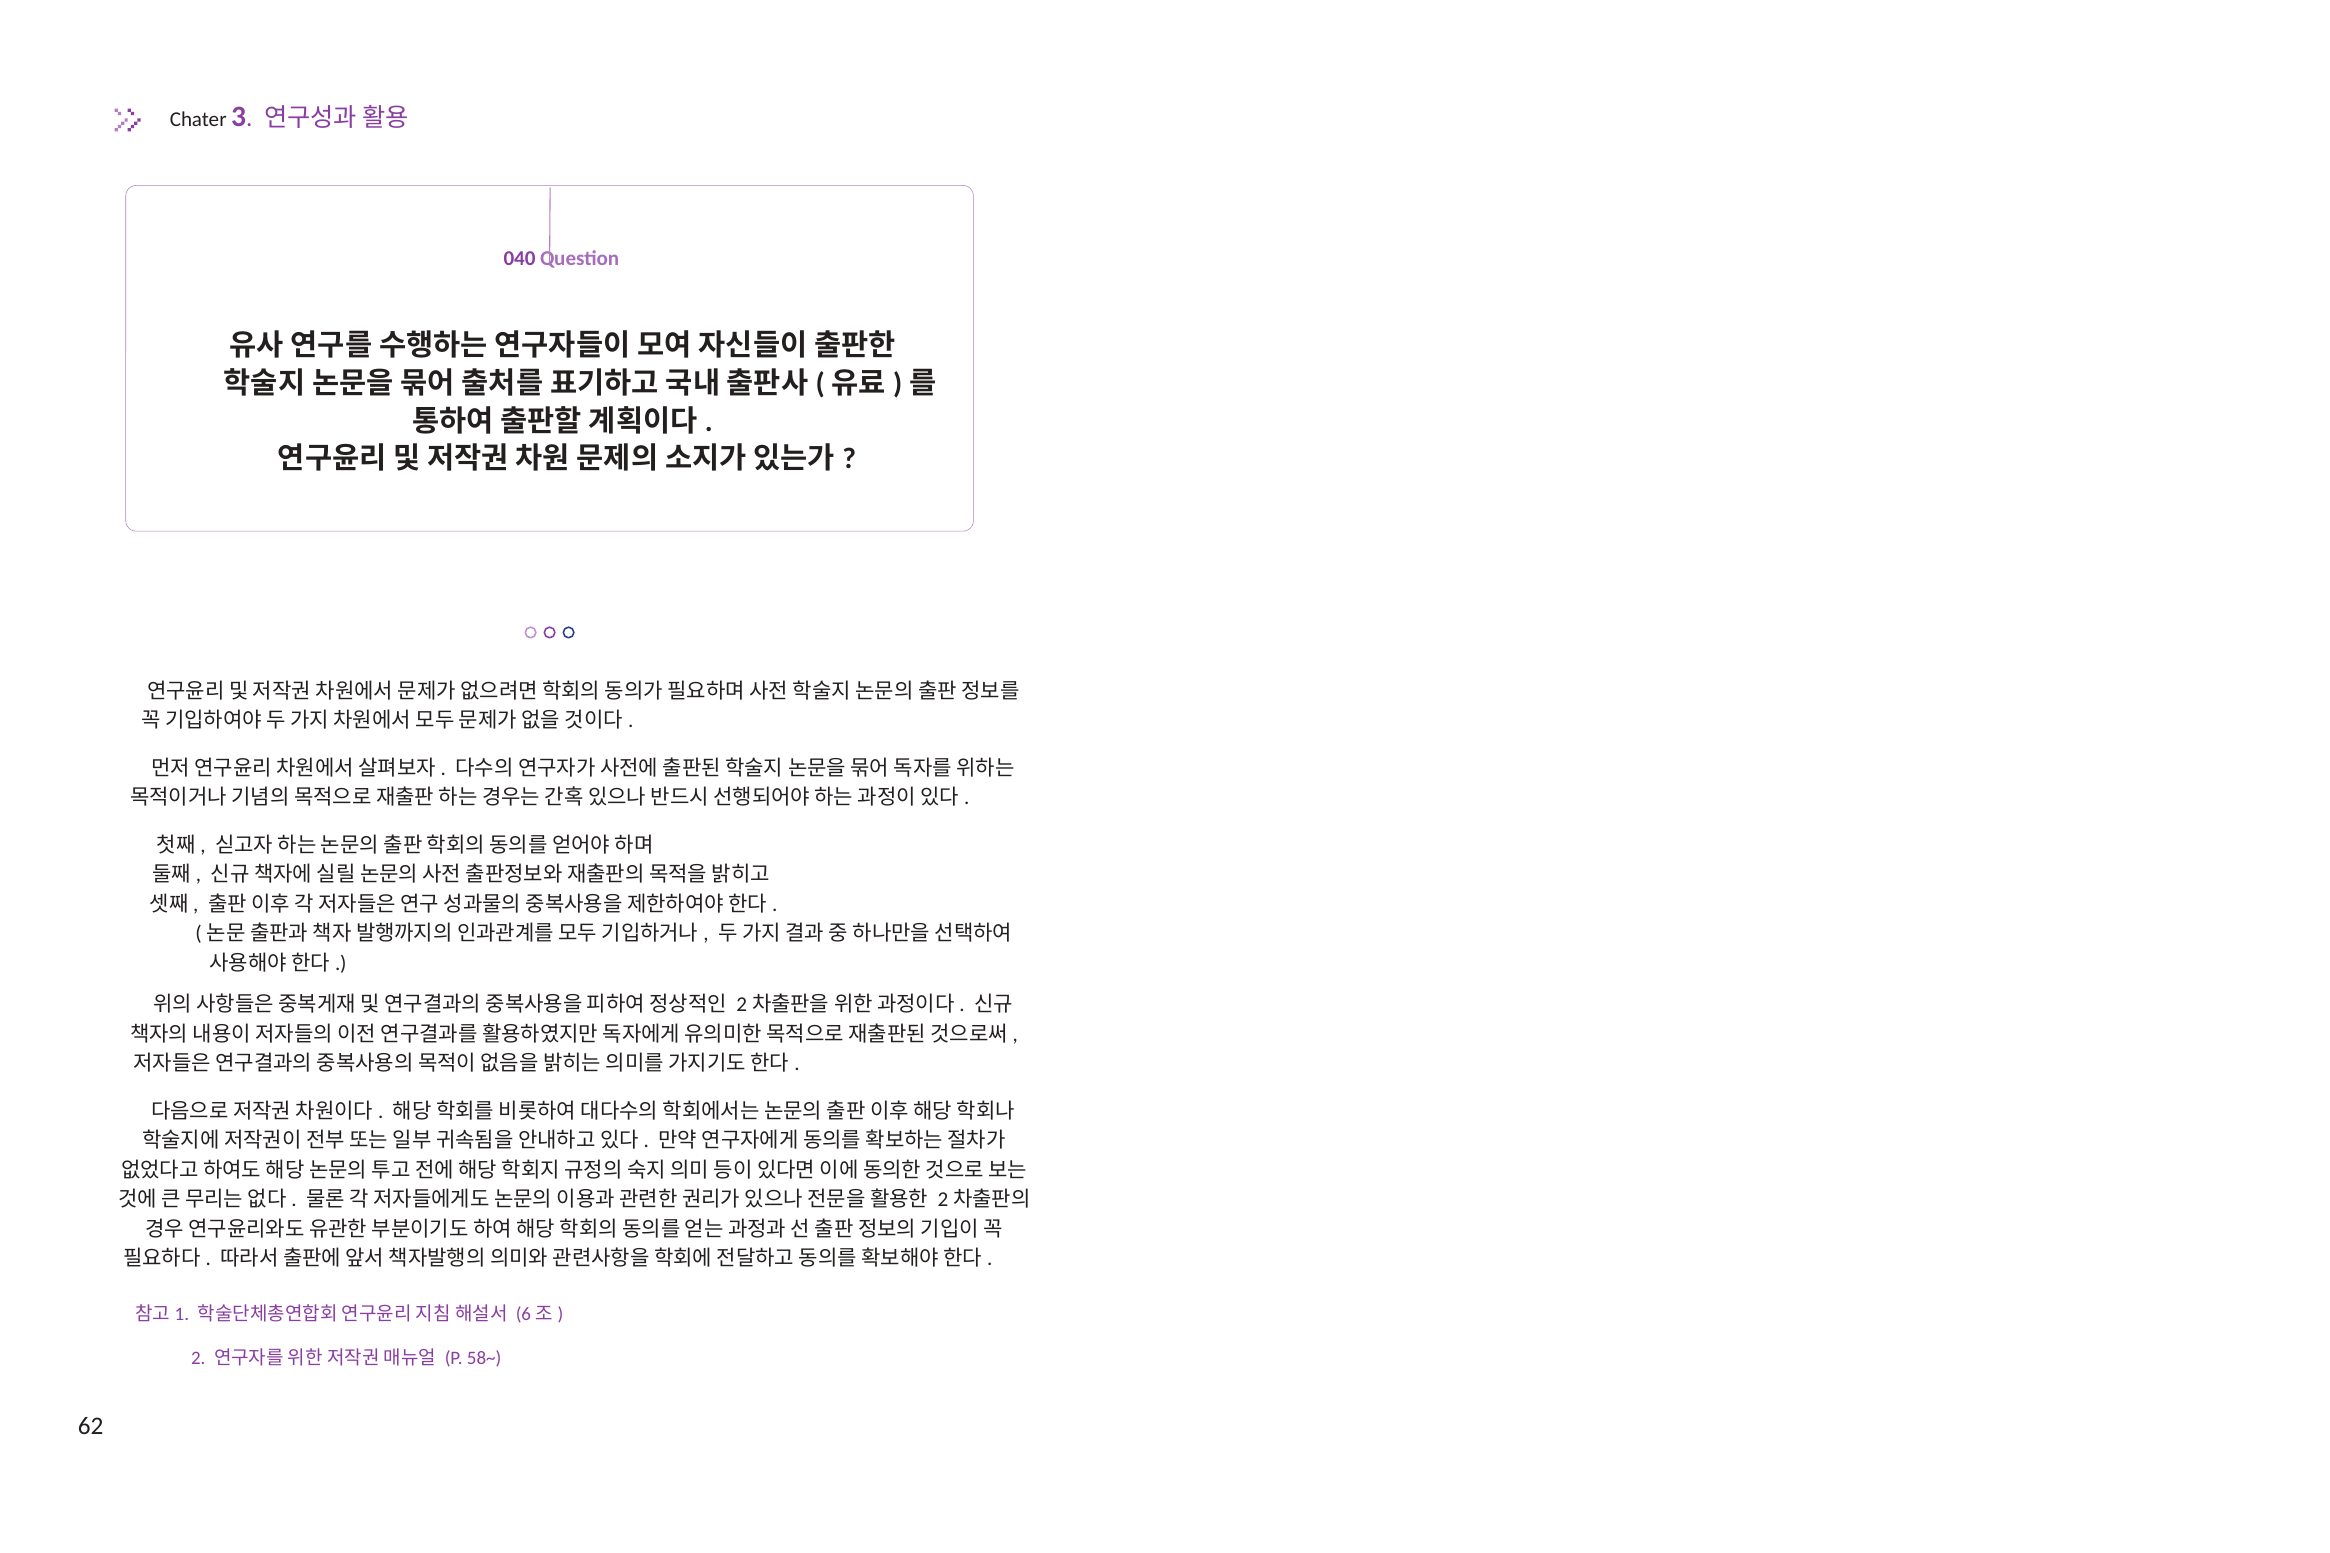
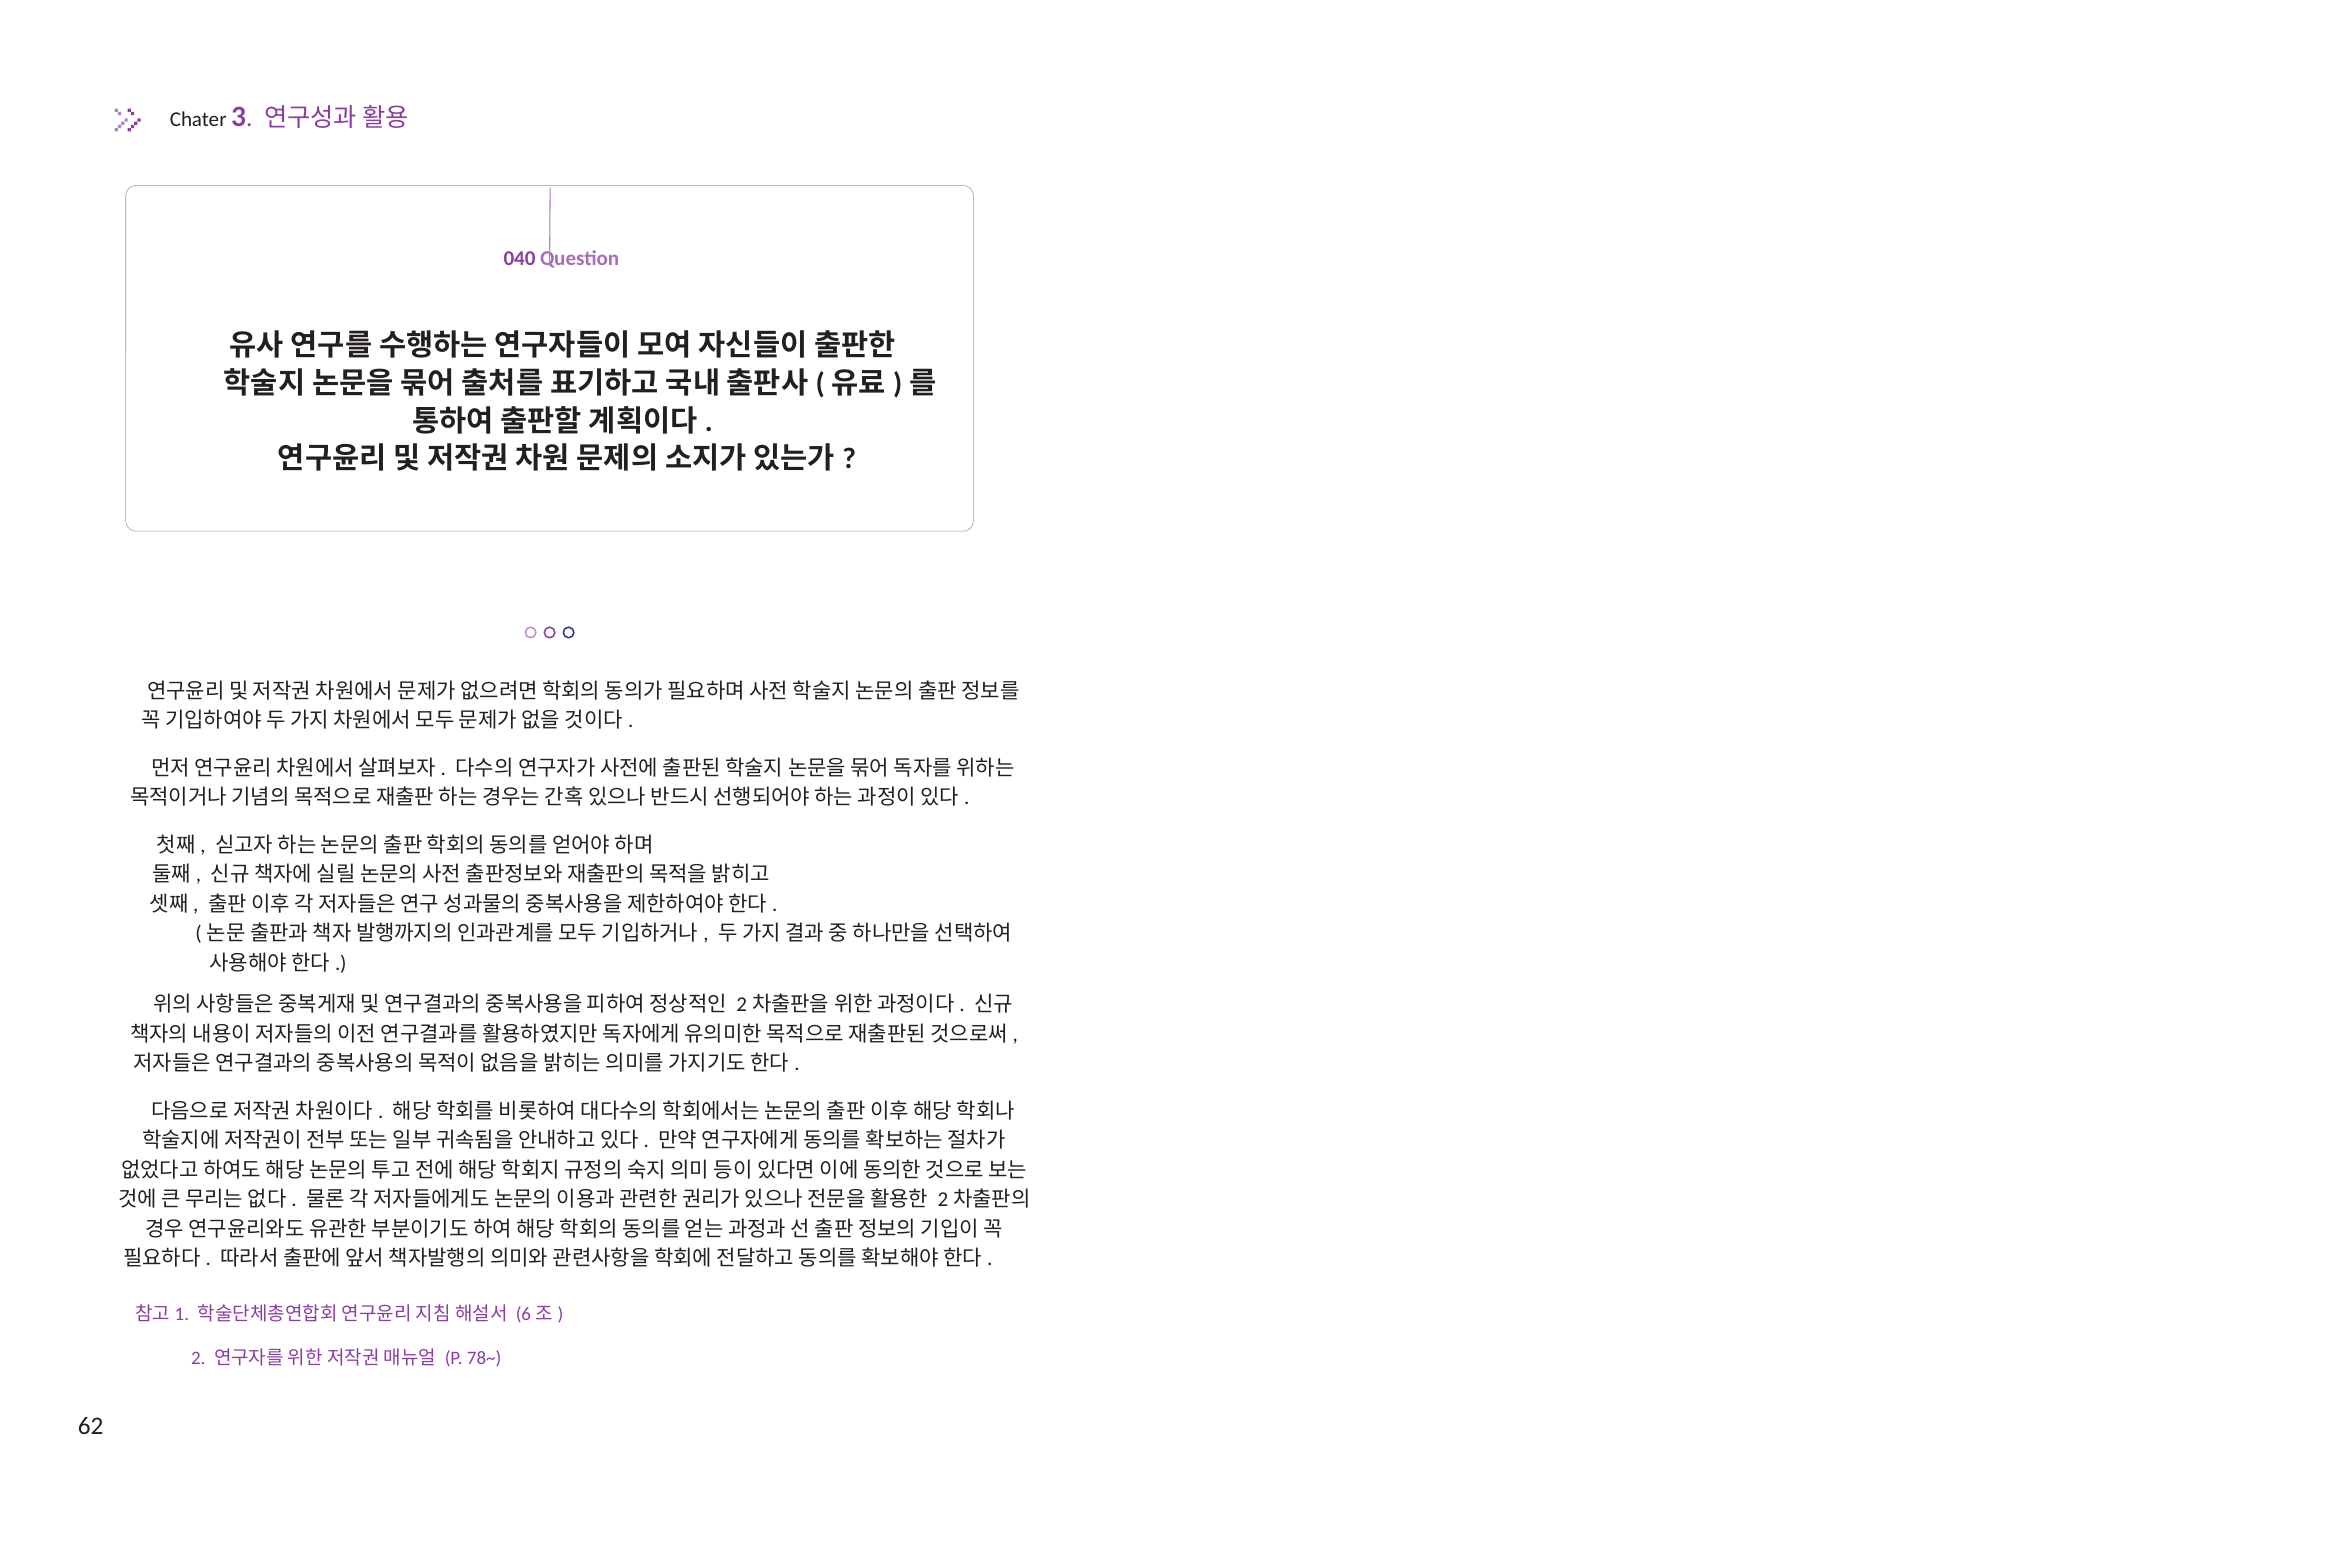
58~: 58~ -> 78~ (484, 1359)
